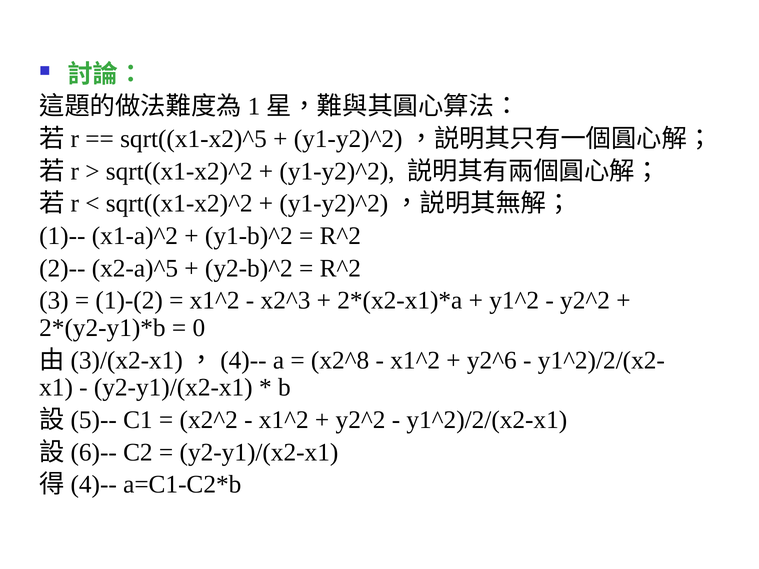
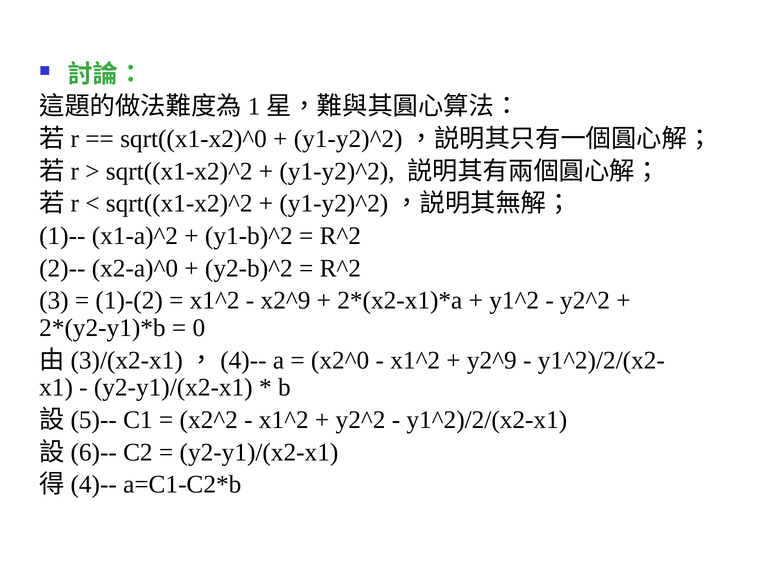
sqrt((x1-x2)^5: sqrt((x1-x2)^5 -> sqrt((x1-x2)^0 (194, 139)
x2-a)^5: x2-a)^5 -> x2-a)^0 (135, 268)
x2^3: x2^3 -> x2^9 (286, 301)
x2^8: x2^8 -> x2^0 (340, 360)
y2^6: y2^6 -> y2^9 (492, 360)
